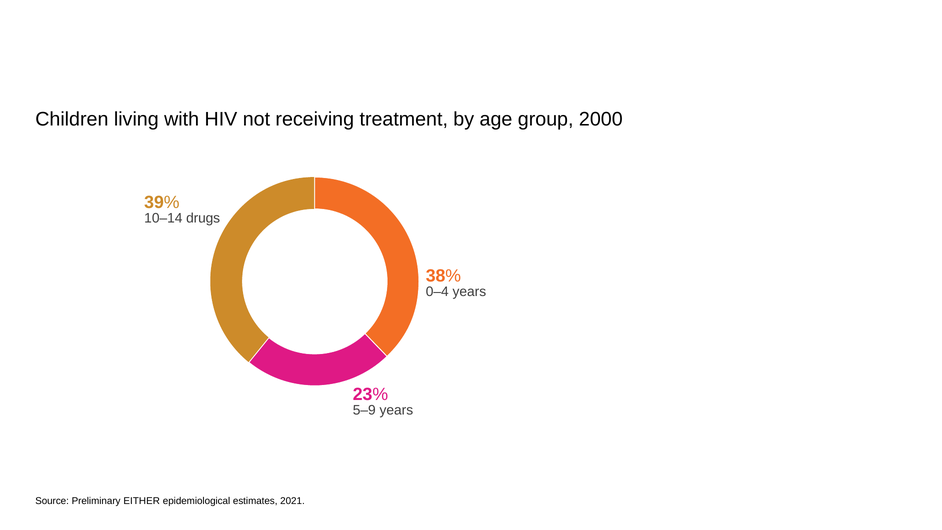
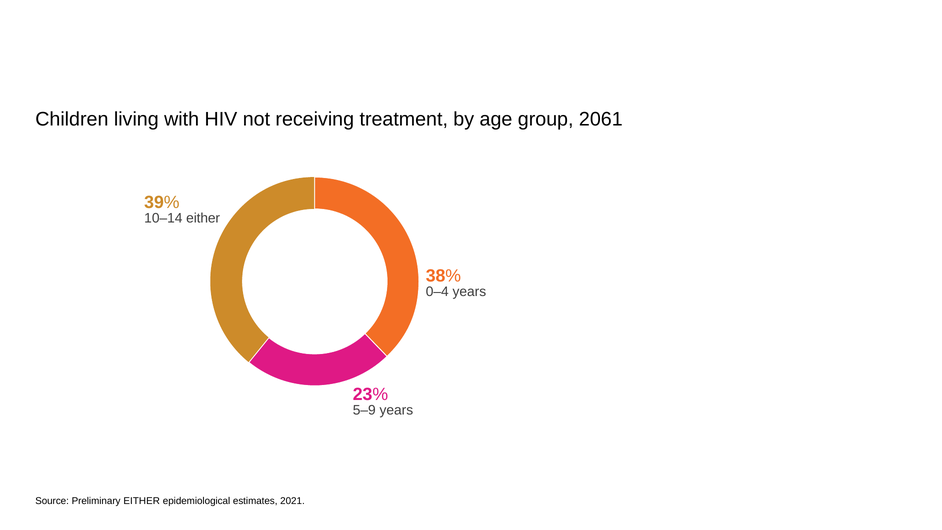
2000: 2000 -> 2061 (601, 119)
10–14 drugs: drugs -> either (203, 218)
